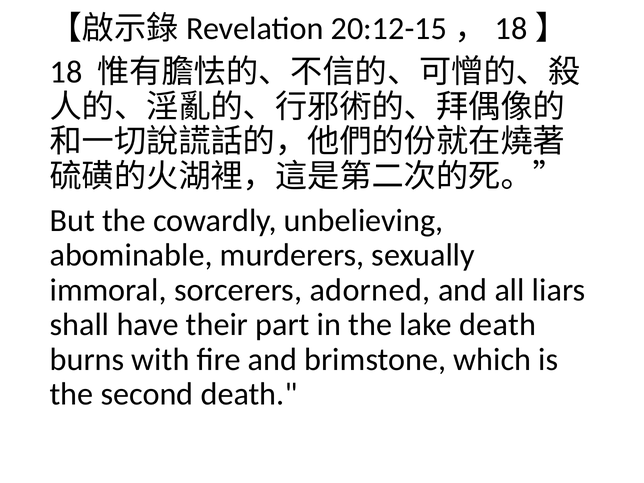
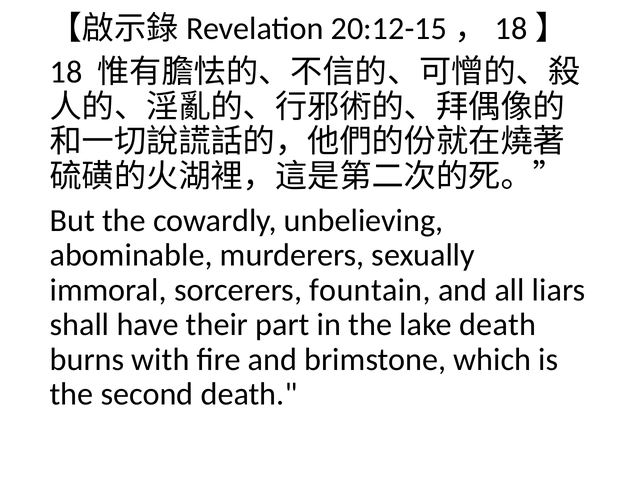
adorned: adorned -> fountain (370, 290)
